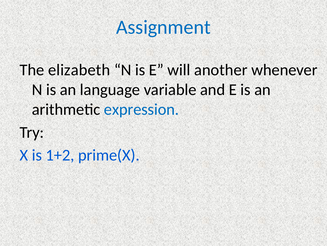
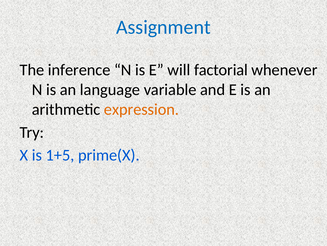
elizabeth: elizabeth -> inference (79, 70)
another: another -> factorial (221, 70)
expression colour: blue -> orange (142, 109)
1+2: 1+2 -> 1+5 (60, 155)
